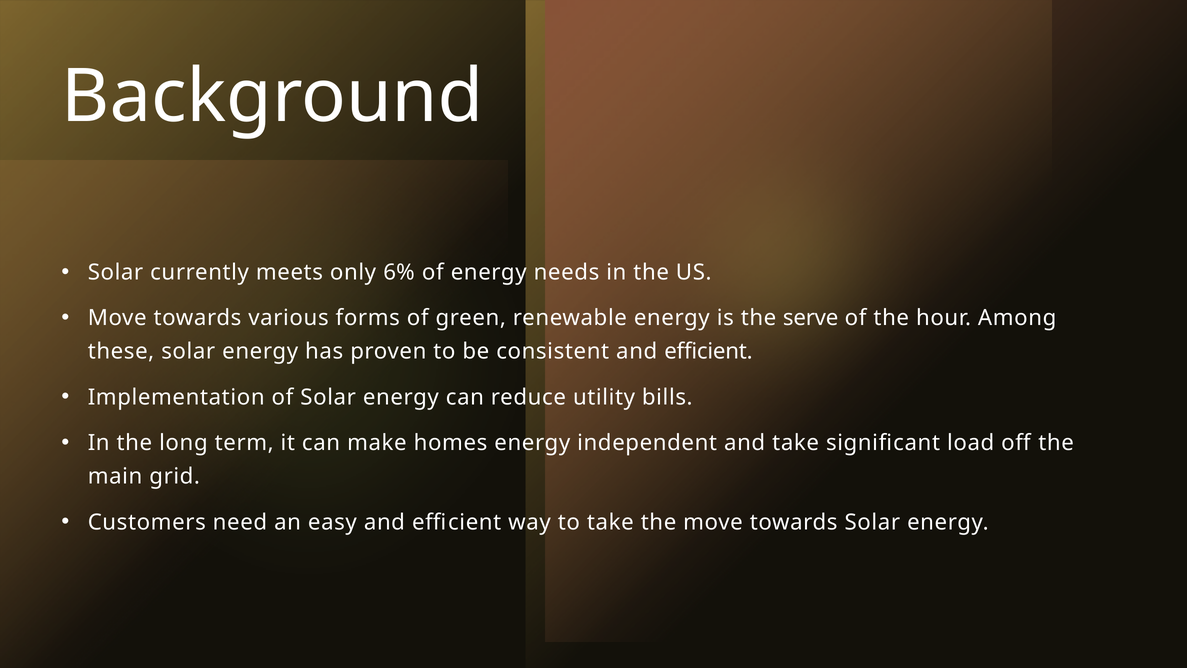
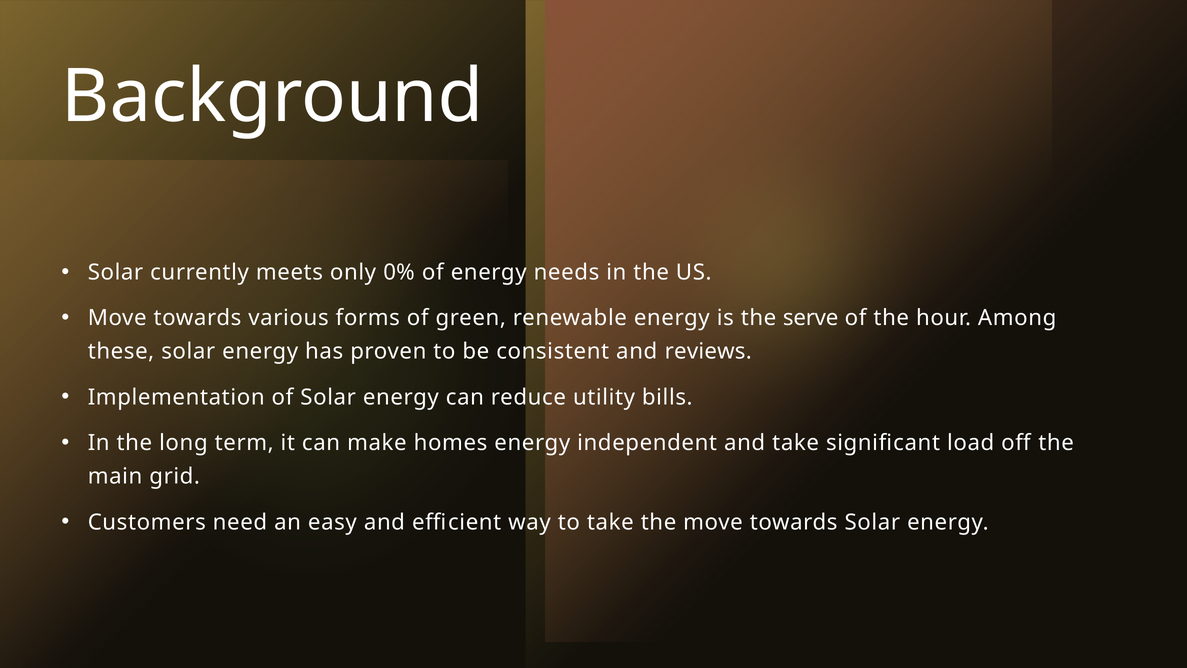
6%: 6% -> 0% (399, 272)
consistent and efficient: efficient -> reviews (708, 351)
